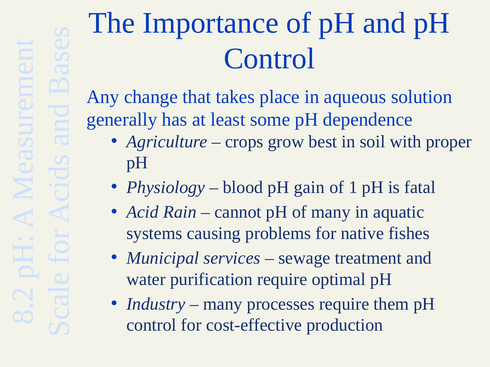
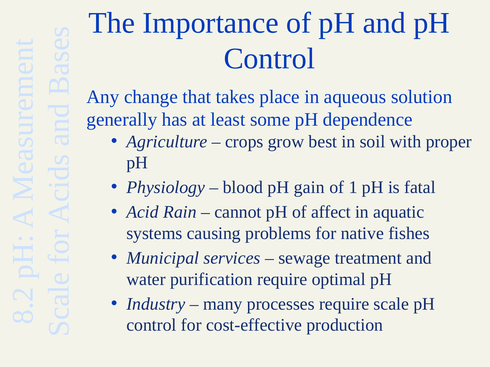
of many: many -> affect (331, 212)
them: them -> scale (391, 304)
